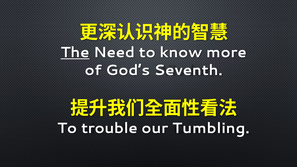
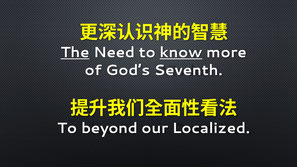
know underline: none -> present (181, 52)
trouble: trouble -> beyond (109, 128)
Tumbling: Tumbling -> Localized (211, 128)
